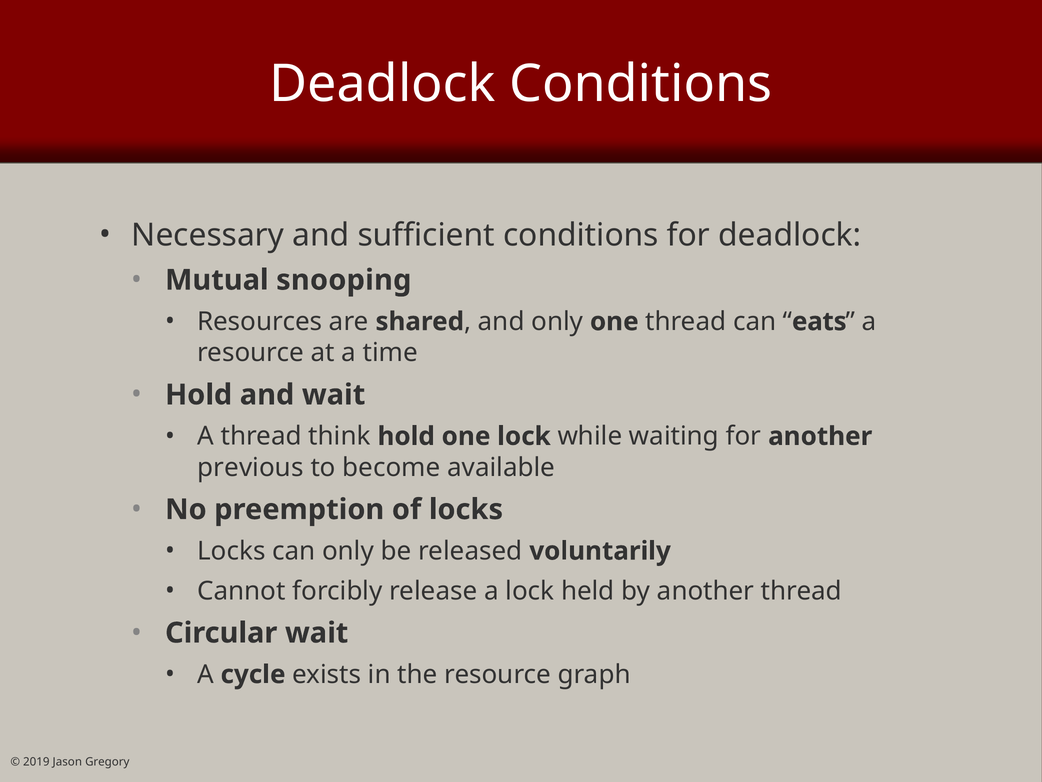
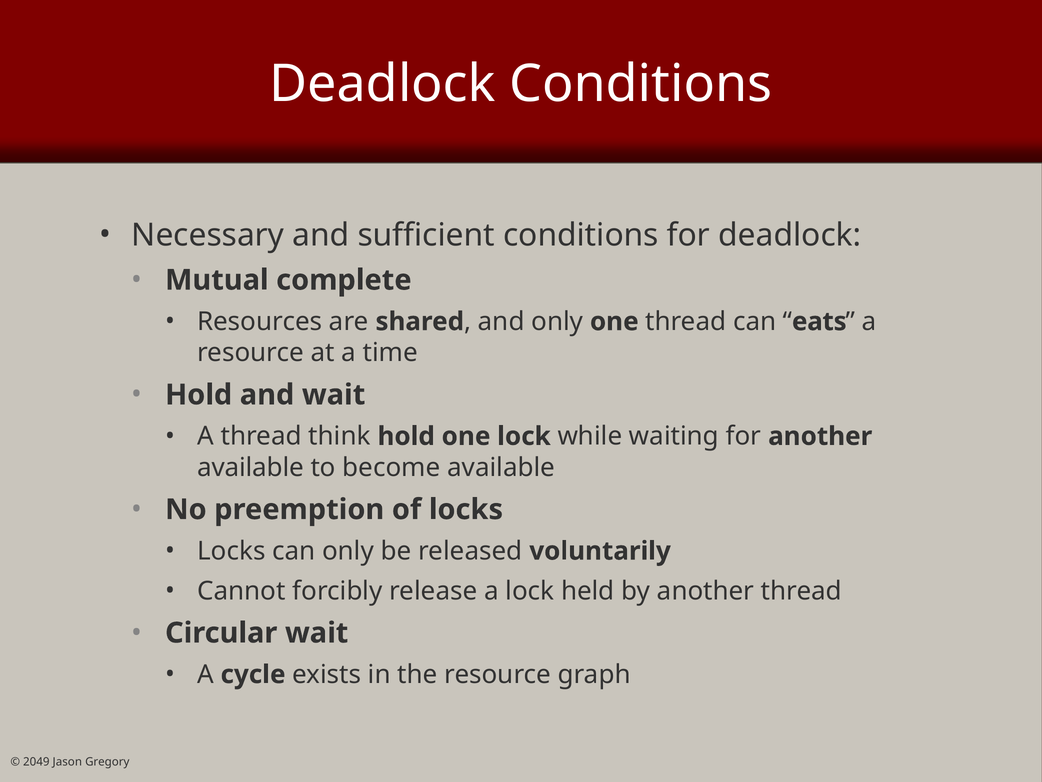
snooping: snooping -> complete (344, 280)
previous: previous -> available (251, 467)
2019: 2019 -> 2049 (36, 761)
